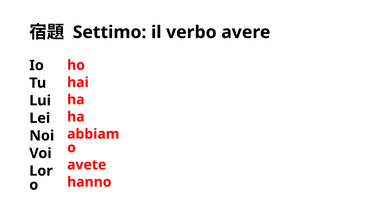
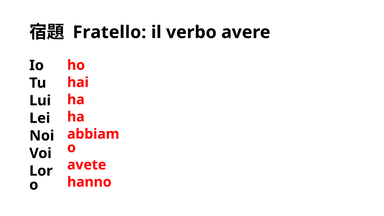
Settimo: Settimo -> Fratello (109, 32)
